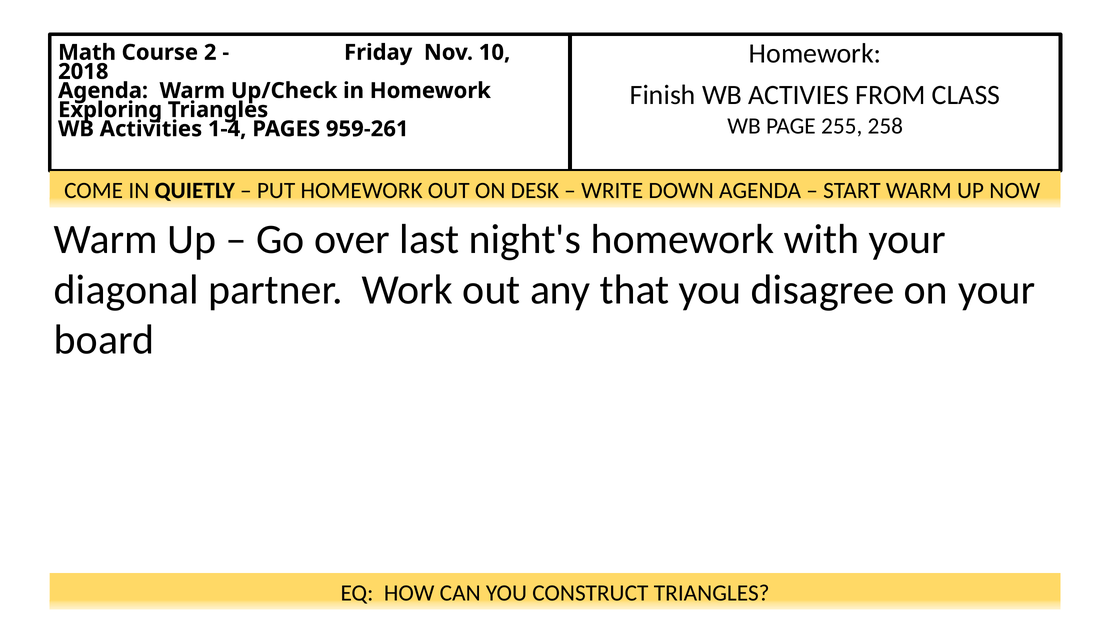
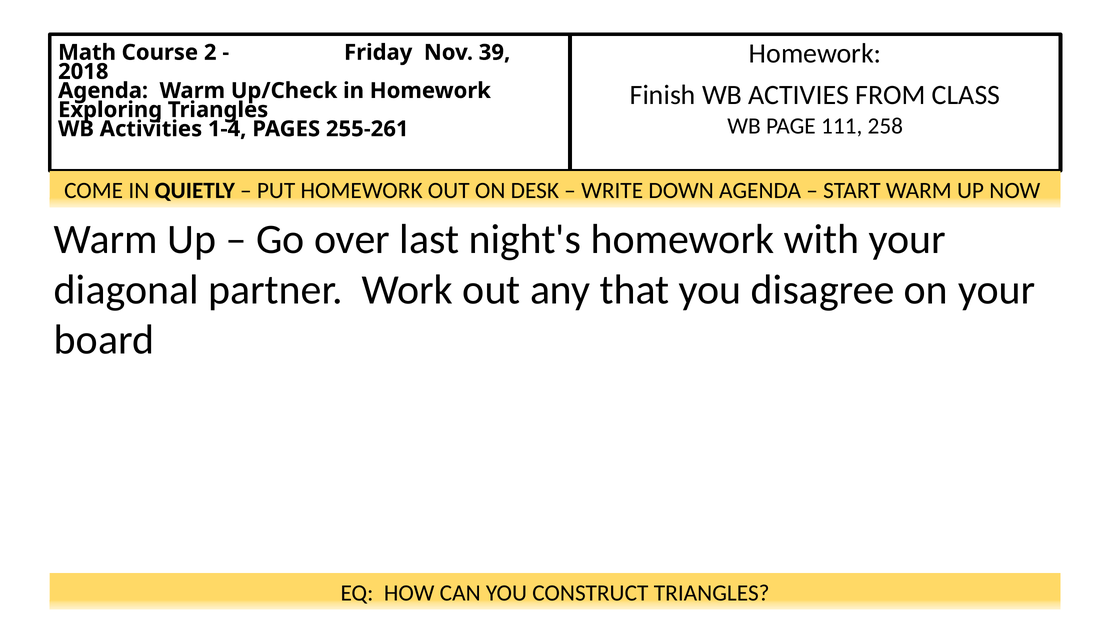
10: 10 -> 39 (495, 52)
255: 255 -> 111 (842, 126)
959-261: 959-261 -> 255-261 (367, 129)
